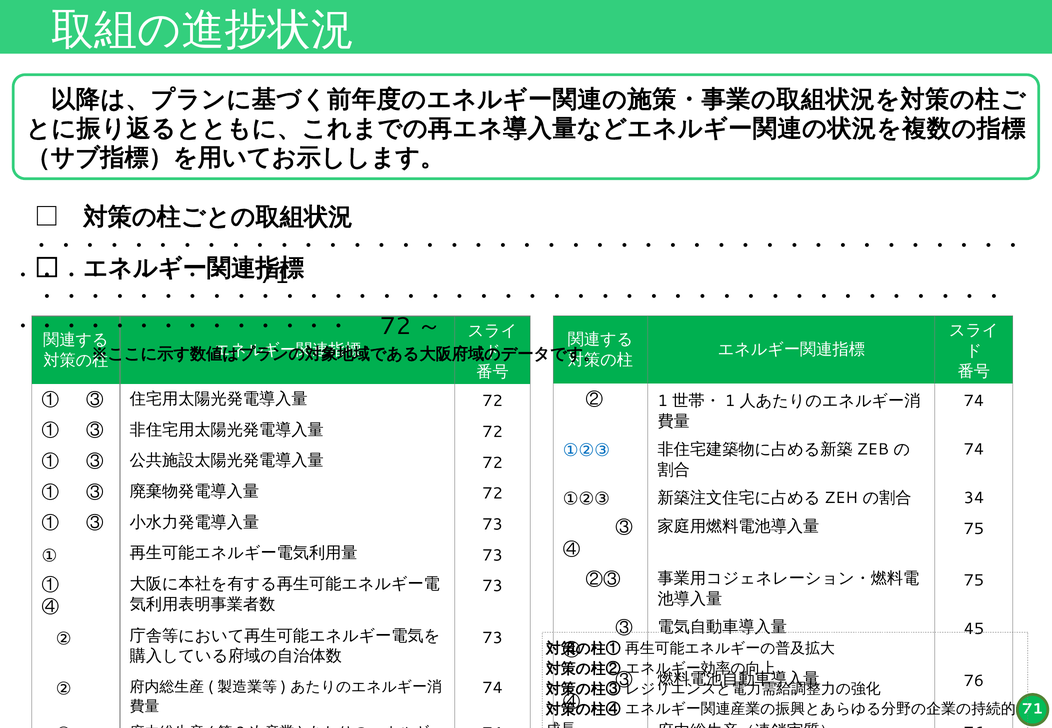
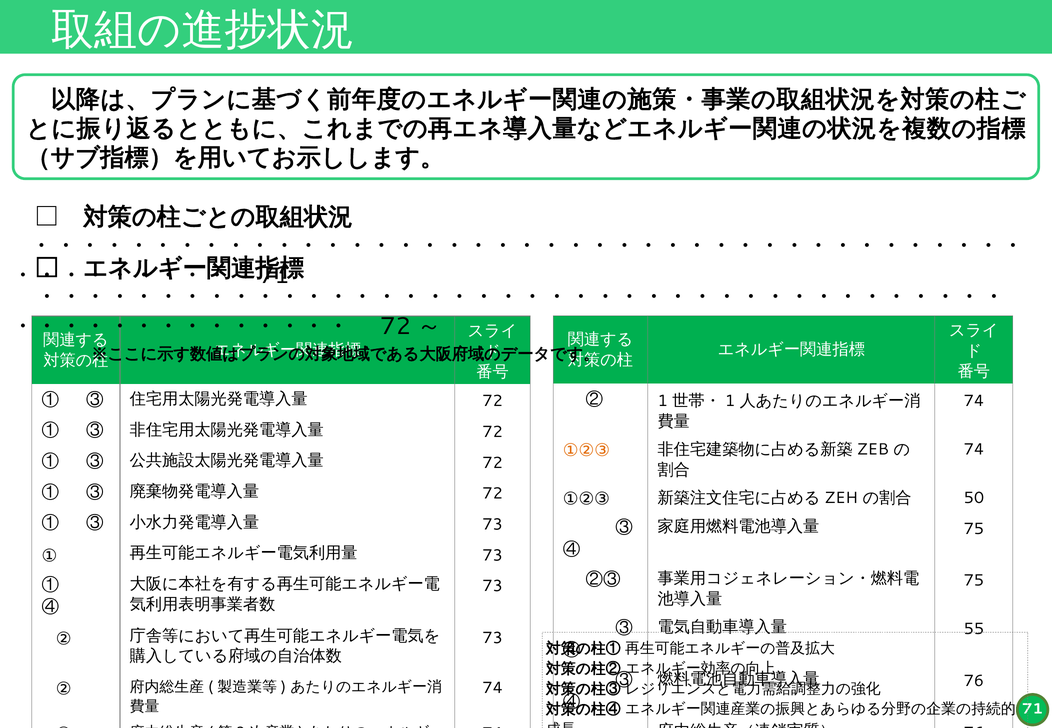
①②③ colour: blue -> orange (586, 451)
34: 34 -> 50 (974, 498)
45: 45 -> 55 (974, 629)
